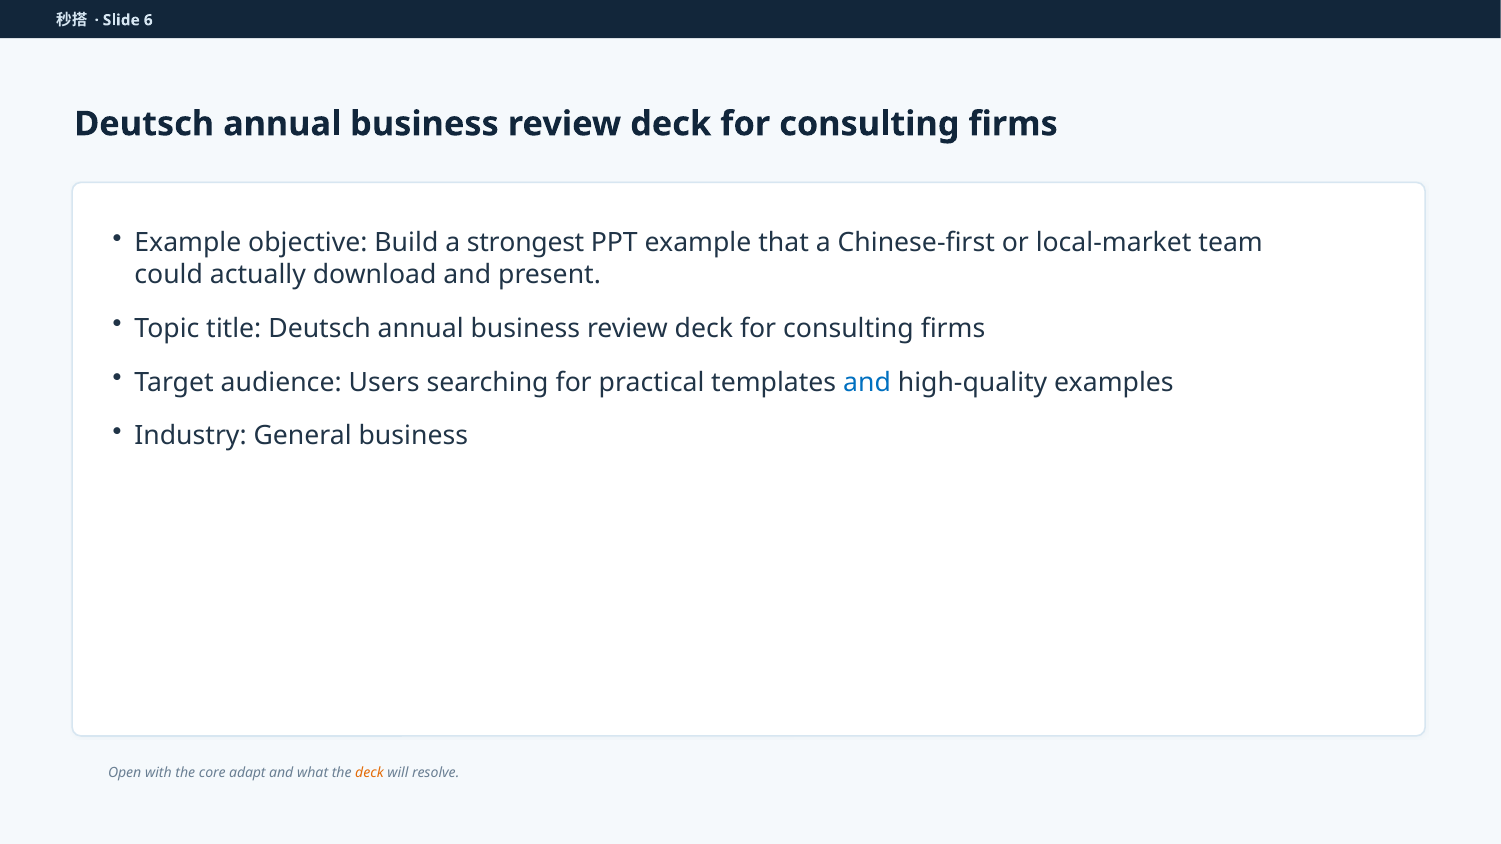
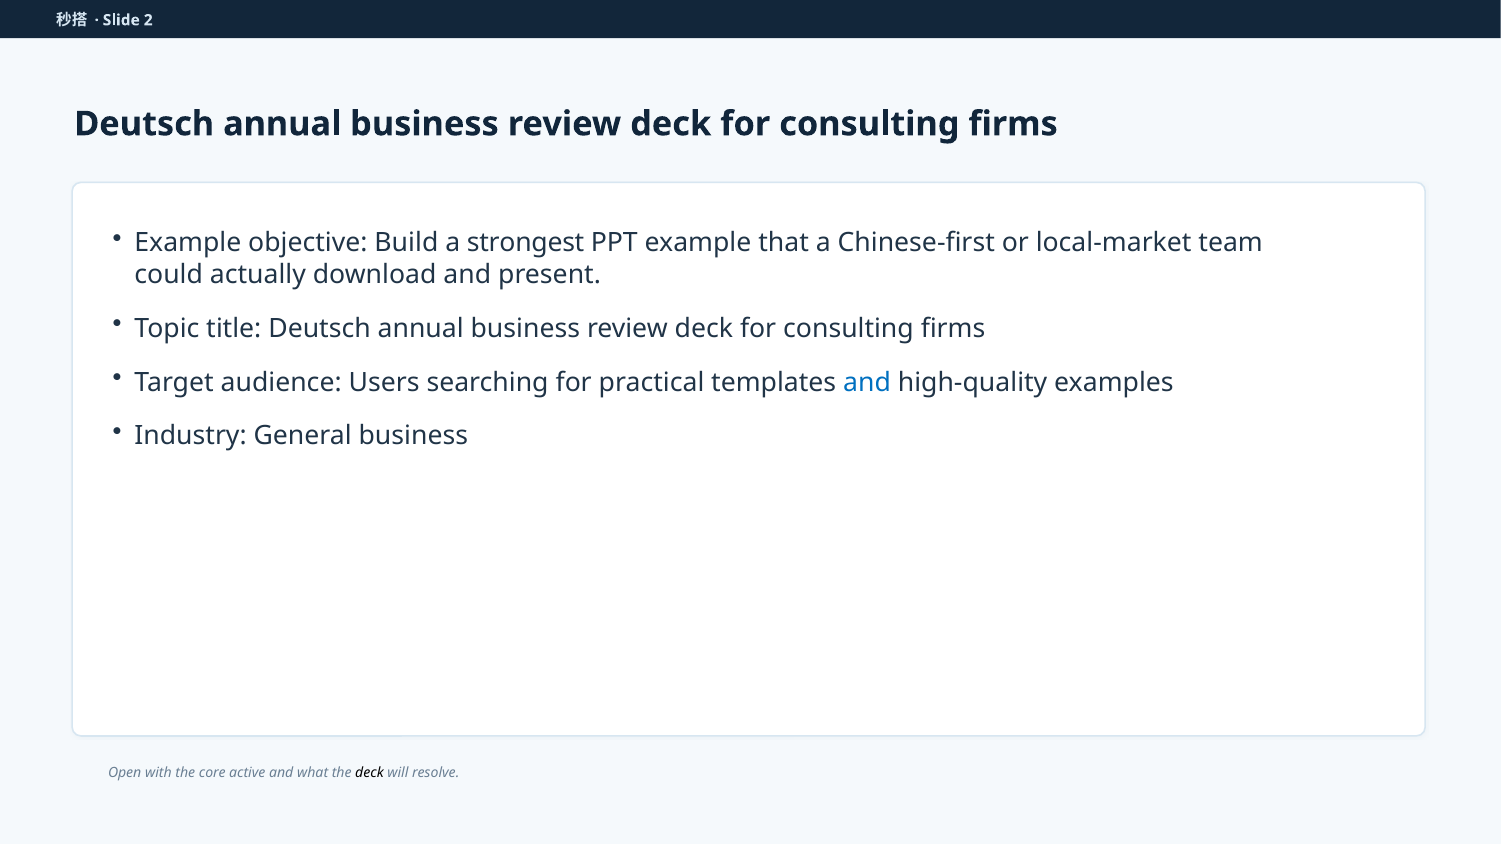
6: 6 -> 2 (148, 20)
adapt: adapt -> active (247, 773)
deck colour: orange -> black (369, 773)
